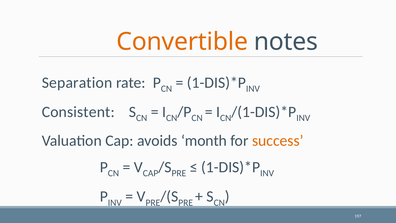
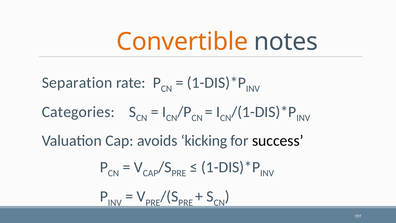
Consistent: Consistent -> Categories (78, 112)
month: month -> kicking (204, 141)
success colour: orange -> black (278, 141)
